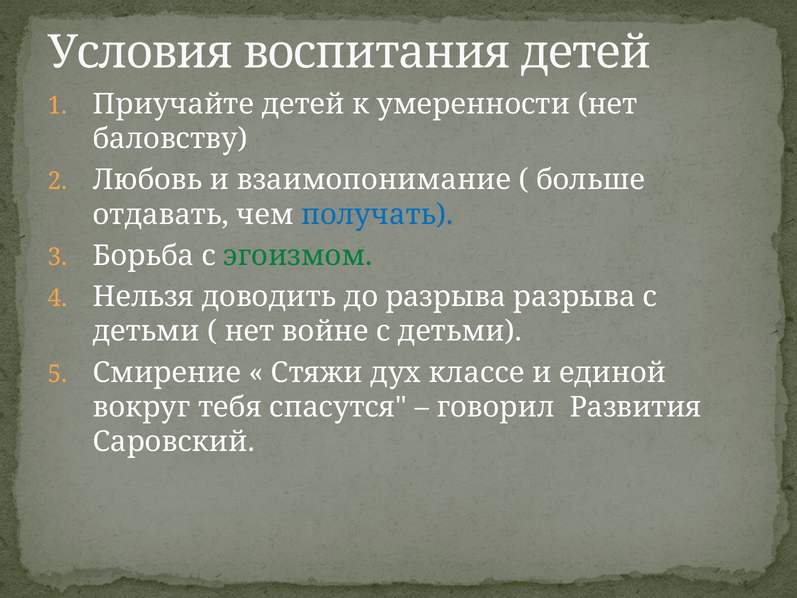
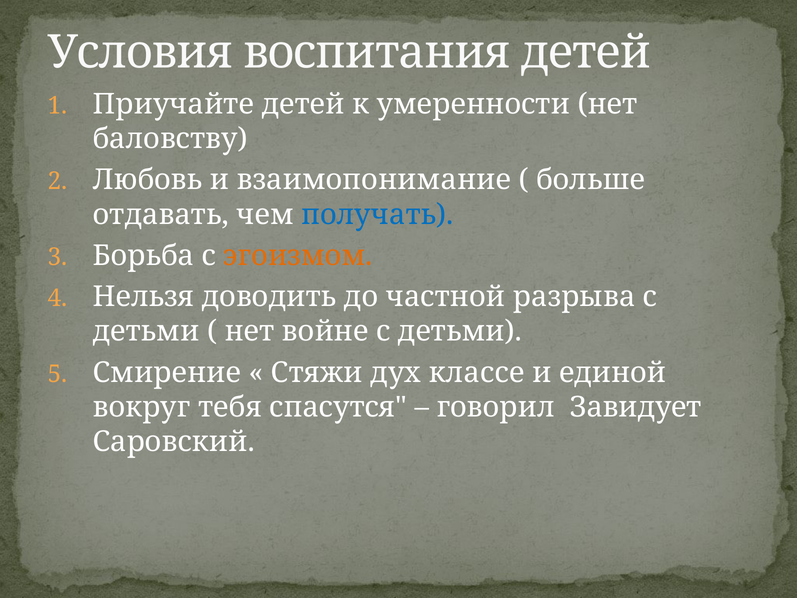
эгоизмом colour: green -> orange (298, 256)
до разрыва: разрыва -> частной (446, 297)
Развития: Развития -> Завидует (636, 407)
